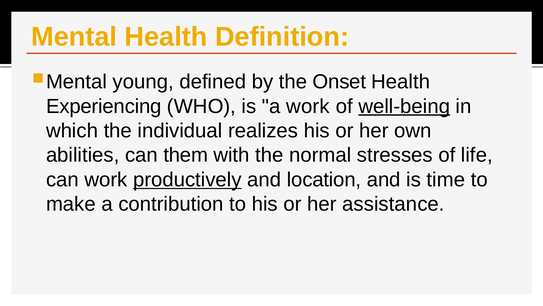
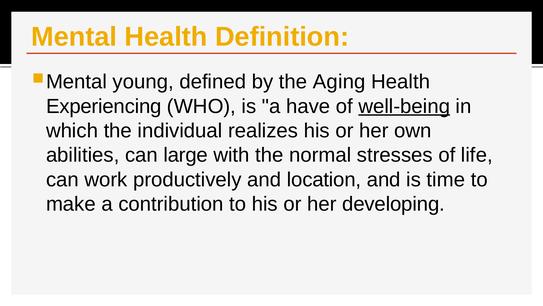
Onset: Onset -> Aging (339, 82)
a work: work -> have (308, 106)
them: them -> large (186, 155)
productively underline: present -> none (187, 179)
assistance: assistance -> developing (394, 204)
